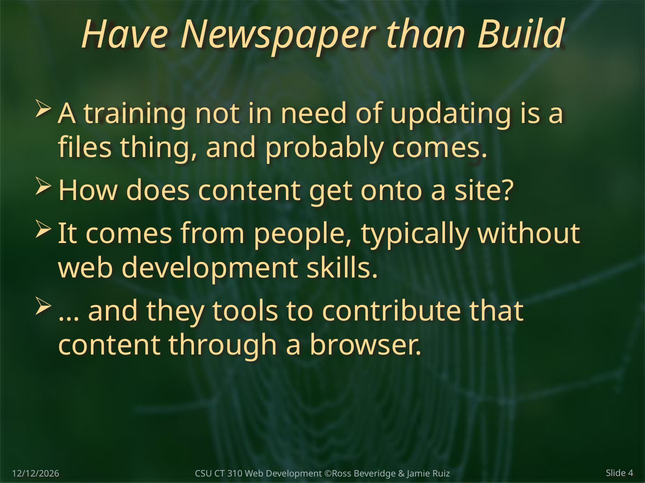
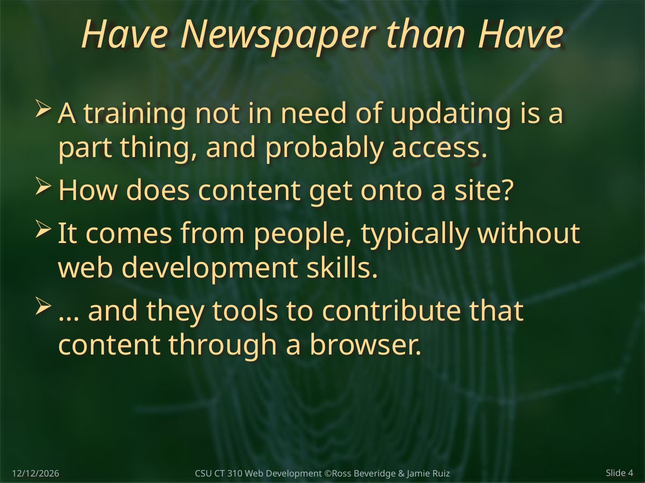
than Build: Build -> Have (521, 35)
files: files -> part (85, 148)
probably comes: comes -> access (440, 148)
